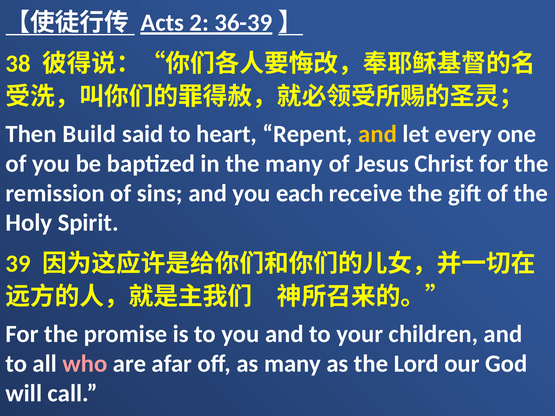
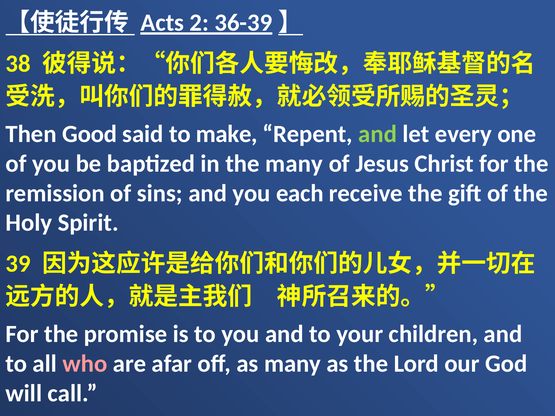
Build: Build -> Good (90, 134)
heart: heart -> make (227, 134)
and colour: yellow -> light green (378, 134)
